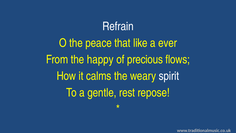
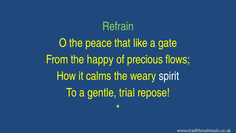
Refrain colour: white -> light green (118, 26)
ever: ever -> gate (168, 43)
rest: rest -> trial (127, 92)
